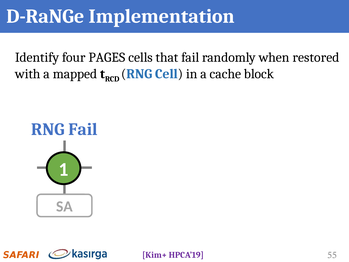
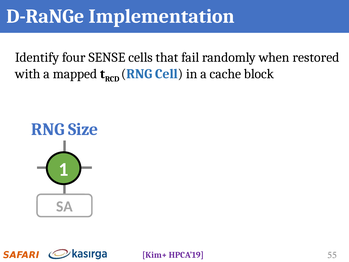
PAGES: PAGES -> SENSE (107, 57)
RNG Fail: Fail -> Size (83, 129)
